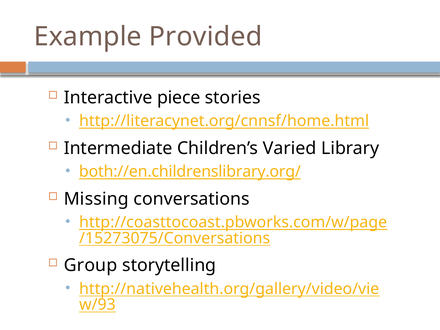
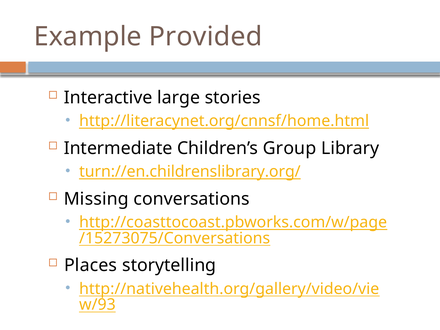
piece: piece -> large (179, 98)
Varied: Varied -> Group (290, 148)
both://en.childrenslibrary.org/: both://en.childrenslibrary.org/ -> turn://en.childrenslibrary.org/ (190, 172)
Group: Group -> Places (91, 265)
